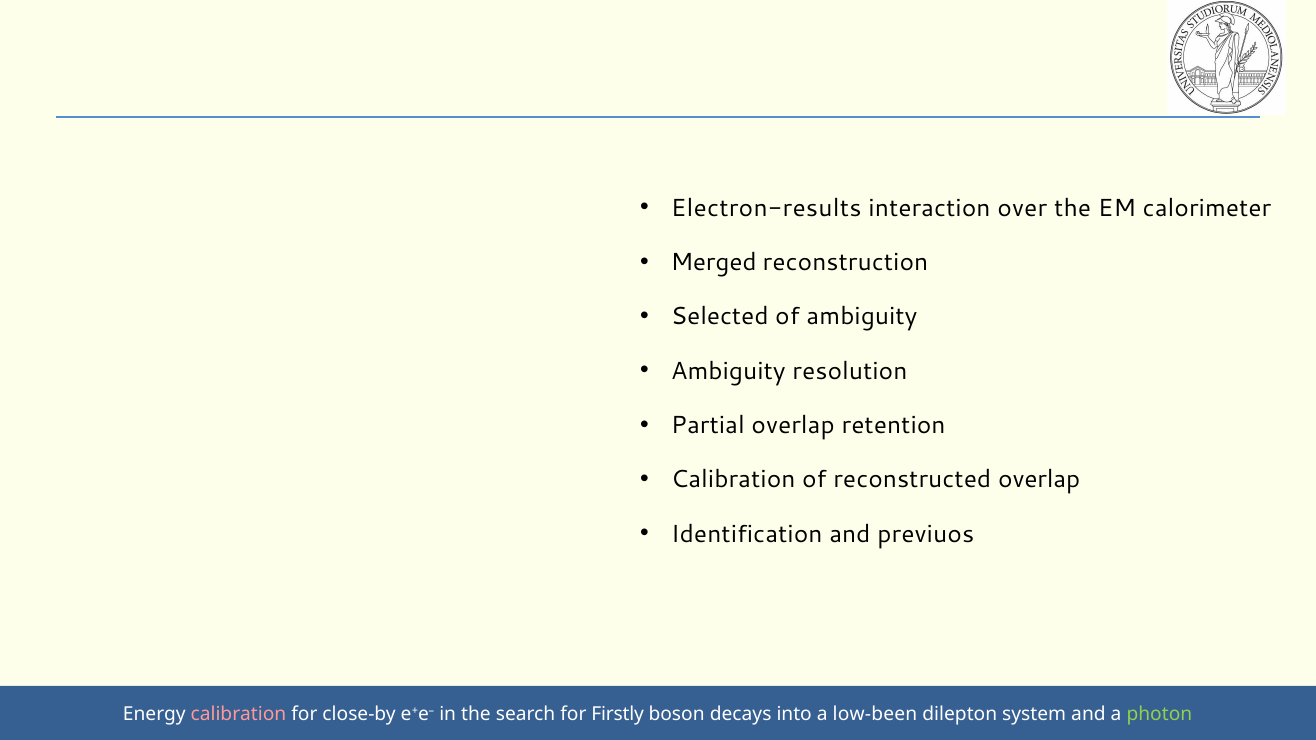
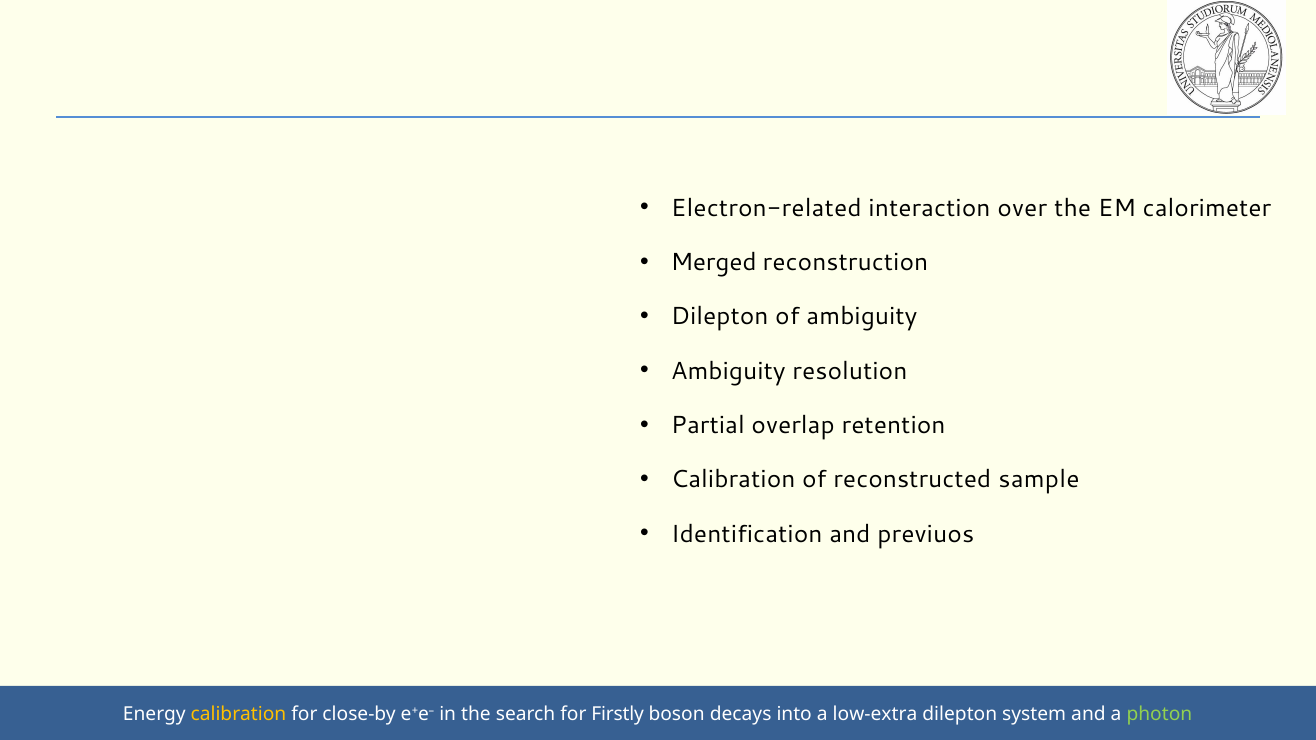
Electron-results: Electron-results -> Electron-related (766, 208)
Selected: Selected -> Dilepton (720, 317)
reconstructed overlap: overlap -> sample (1039, 480)
calibration colour: pink -> yellow (238, 714)
low-been: low-been -> low-extra (875, 714)
